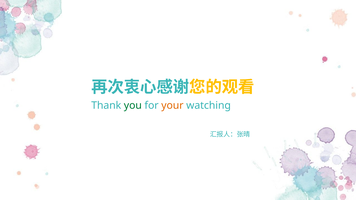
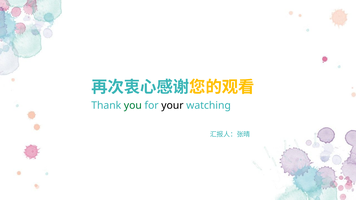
your colour: orange -> black (172, 106)
